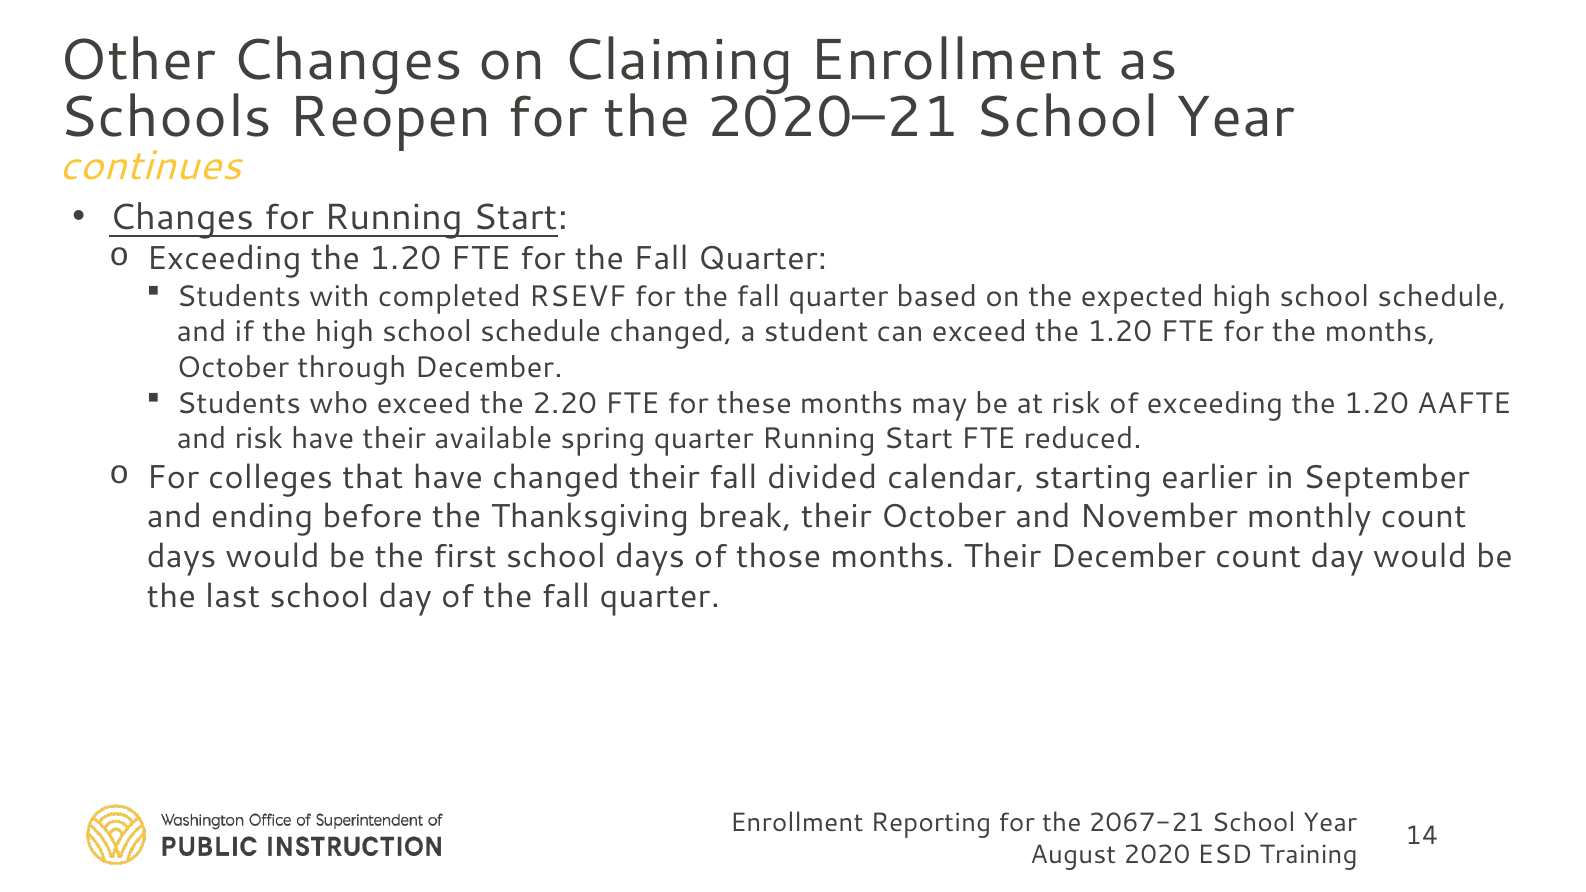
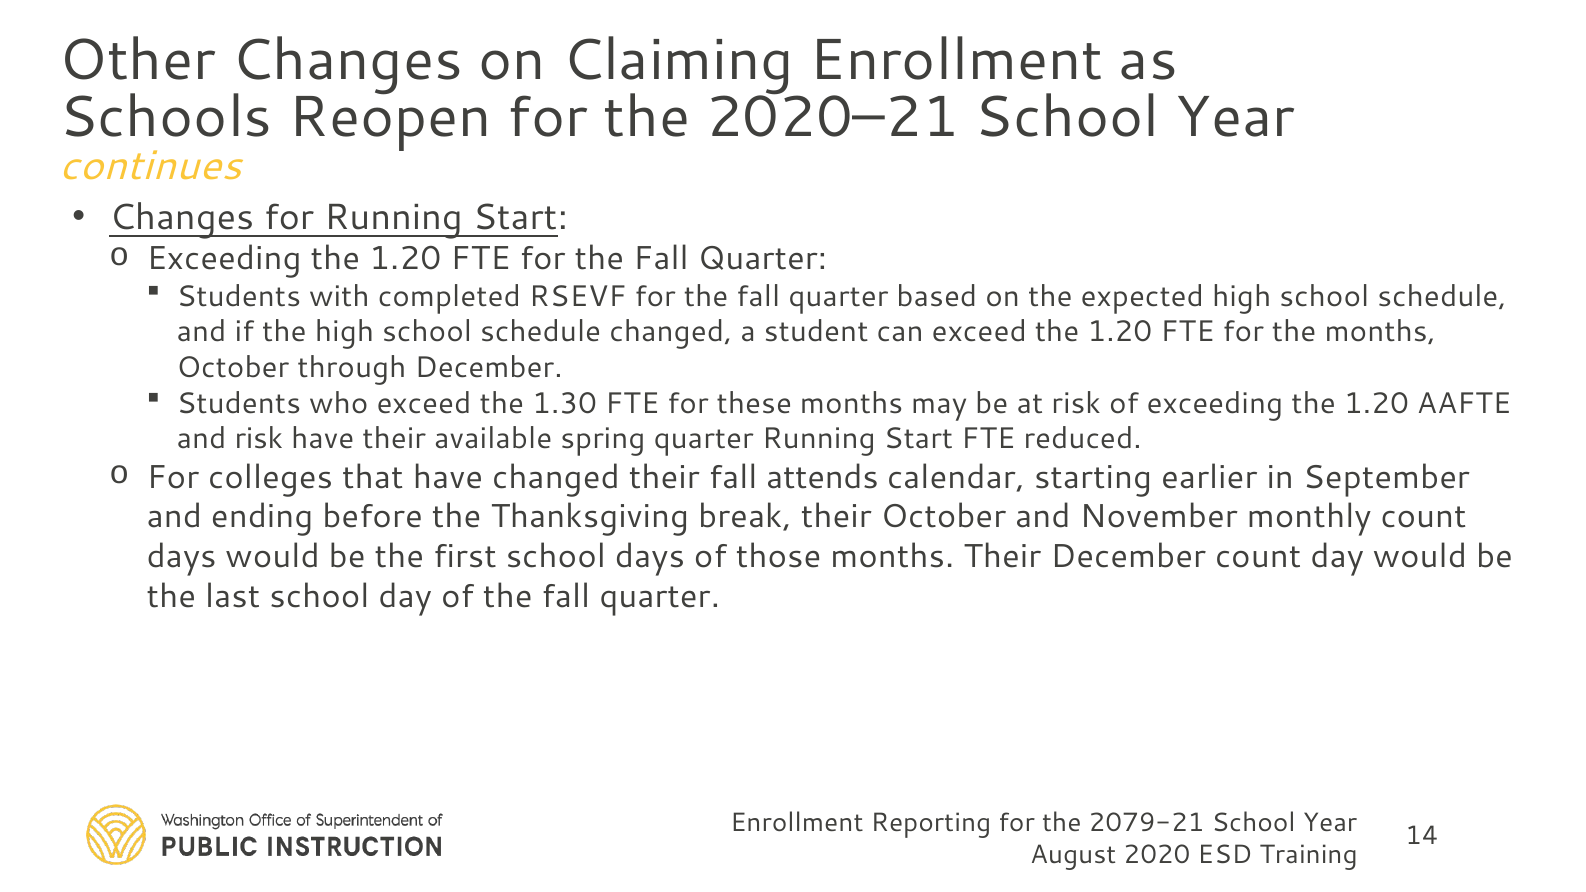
2.20: 2.20 -> 1.30 (565, 404)
divided: divided -> attends (822, 477)
2067-21: 2067-21 -> 2079-21 (1147, 823)
